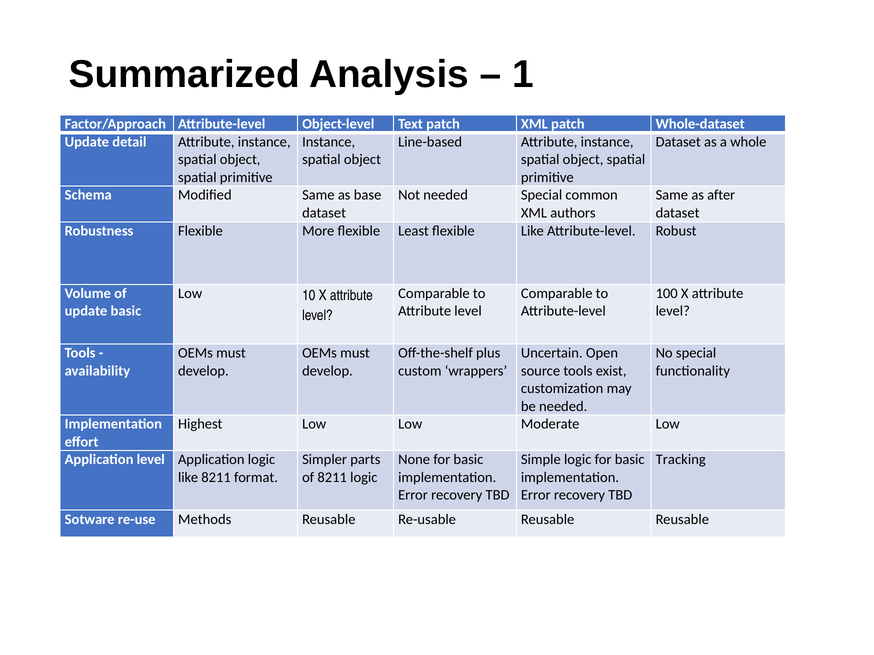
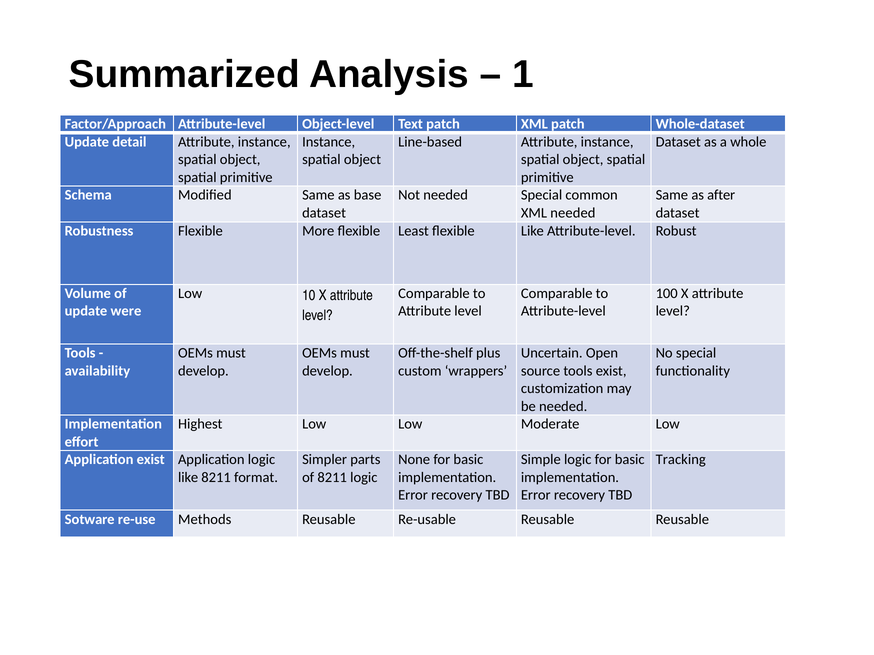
XML authors: authors -> needed (573, 213)
update basic: basic -> were (126, 311)
Application level: level -> exist (151, 460)
